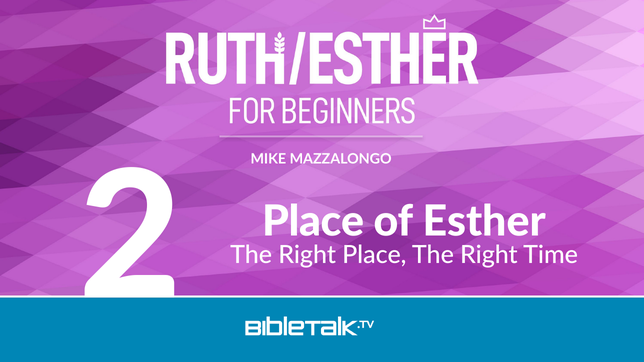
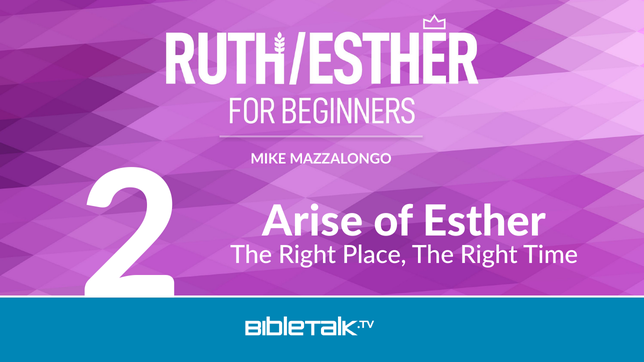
2 Place: Place -> Arise (313, 222)
